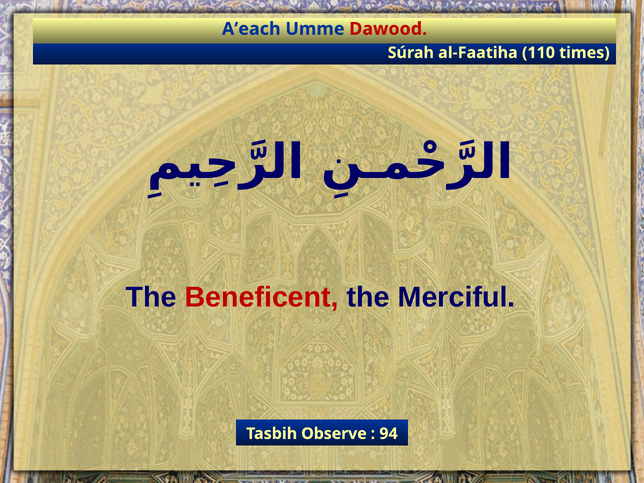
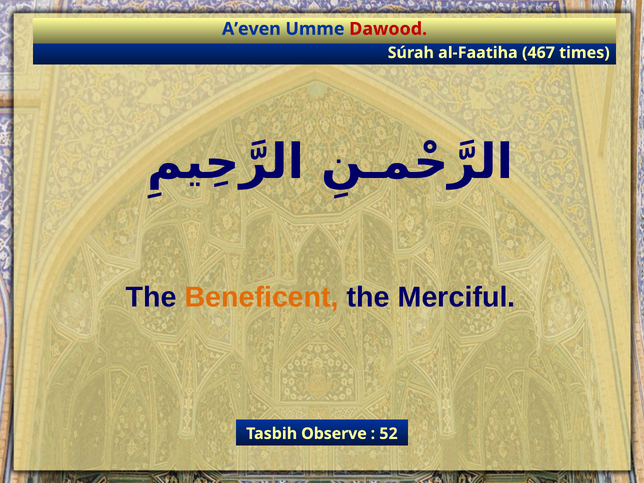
A’each: A’each -> A’even (251, 29)
110: 110 -> 467 (538, 53)
Beneficent colour: red -> orange (262, 297)
94: 94 -> 52 (389, 434)
